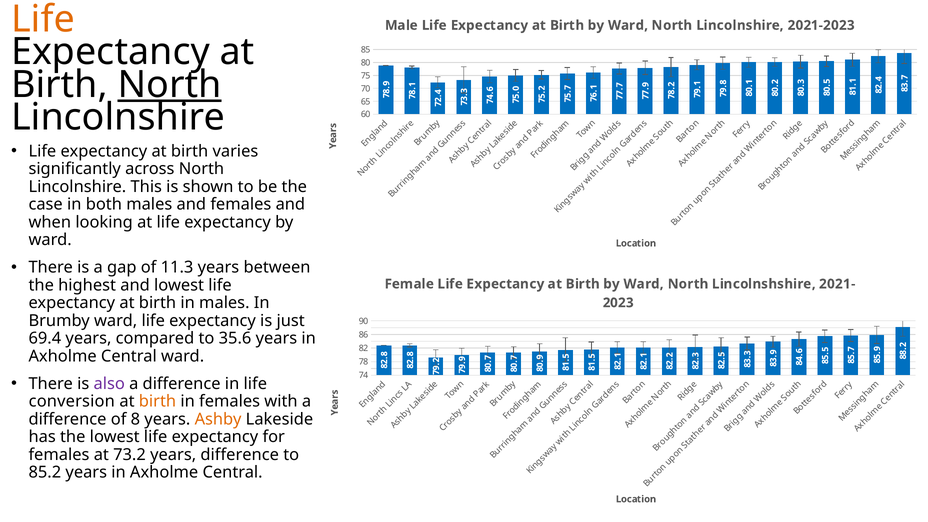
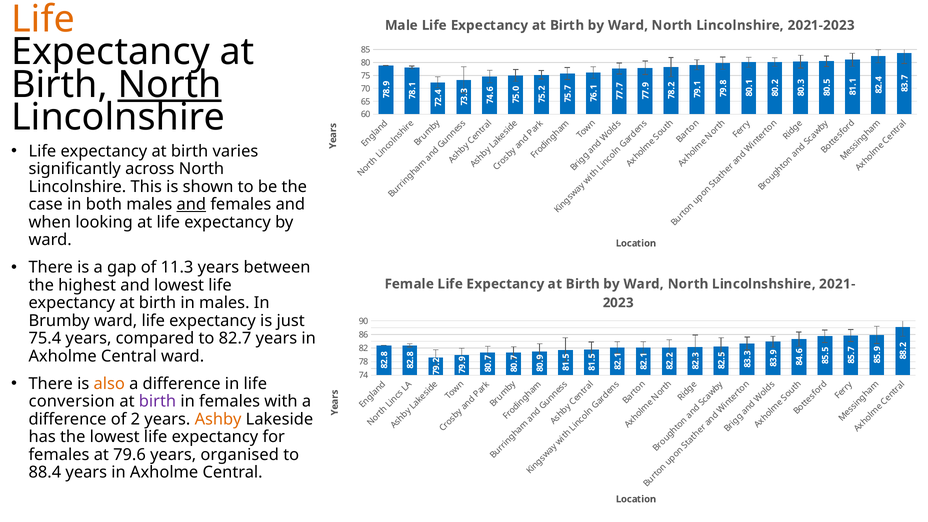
and underline: none -> present (191, 204)
69.4: 69.4 -> 75.4 (45, 338)
35.6: 35.6 -> 82.7 (235, 338)
also colour: purple -> orange (109, 384)
birth colour: orange -> purple (157, 401)
of 8: 8 -> 2 (135, 419)
73.2: 73.2 -> 79.6 (129, 455)
years difference: difference -> organised (240, 455)
85.2: 85.2 -> 88.4 (45, 472)
